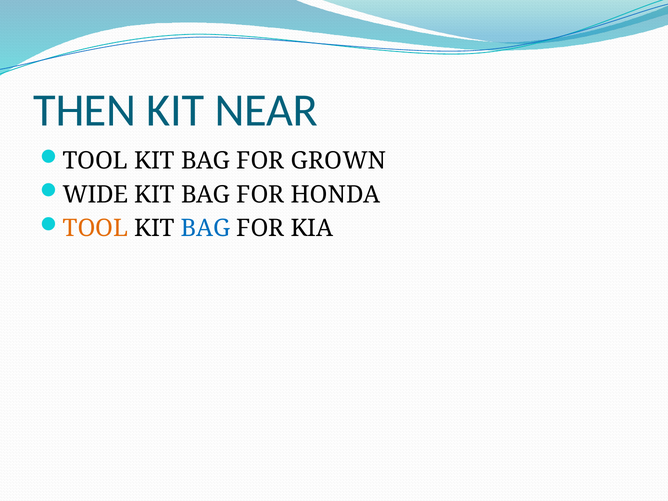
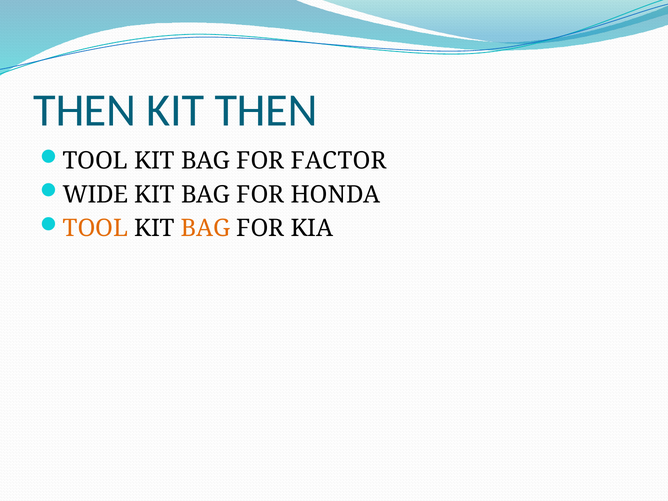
KIT NEAR: NEAR -> THEN (266, 110)
GROWN: GROWN -> FACTOR (339, 161)
BAG colour: blue -> orange (206, 228)
